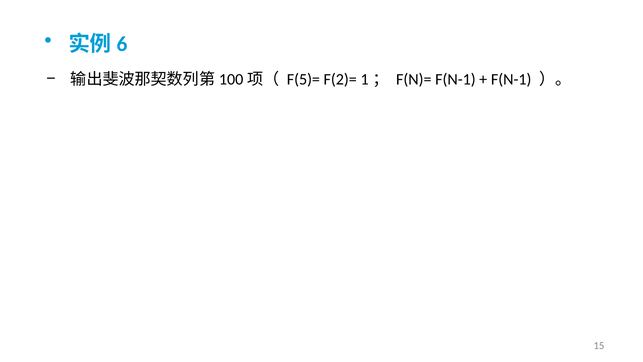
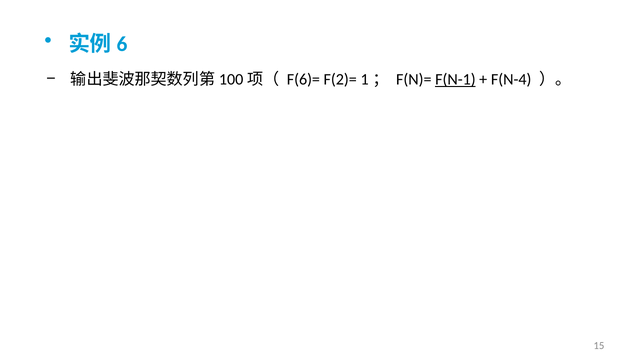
F(5)=: F(5)= -> F(6)= (303, 79)
F(N-1 underline: none -> present (455, 79)
F(N-1: F(N-1 -> F(N-4 (511, 79)
